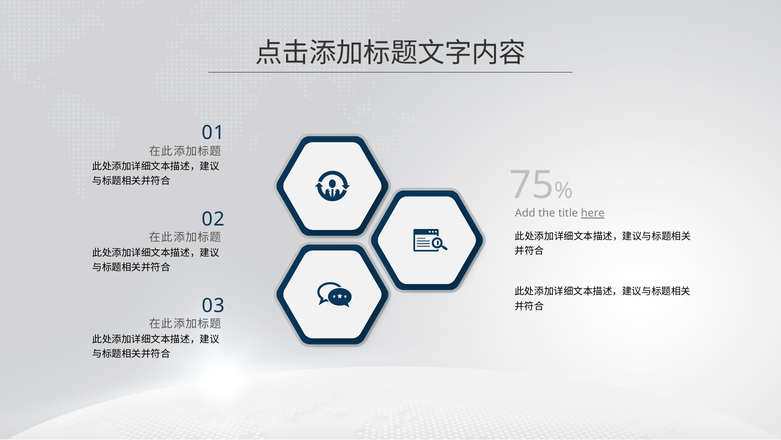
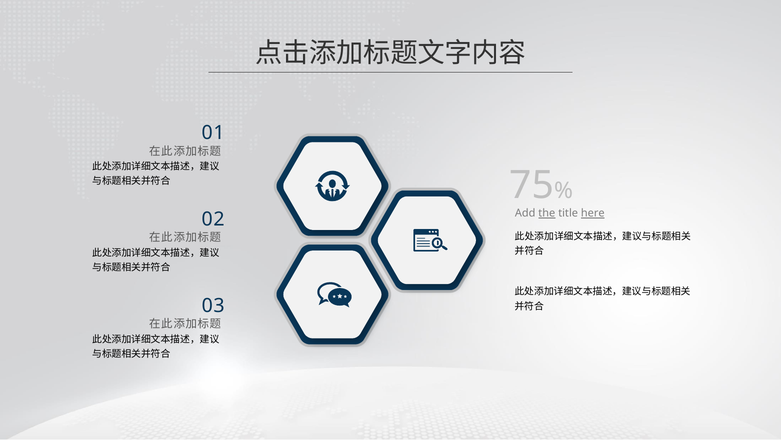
the underline: none -> present (547, 213)
